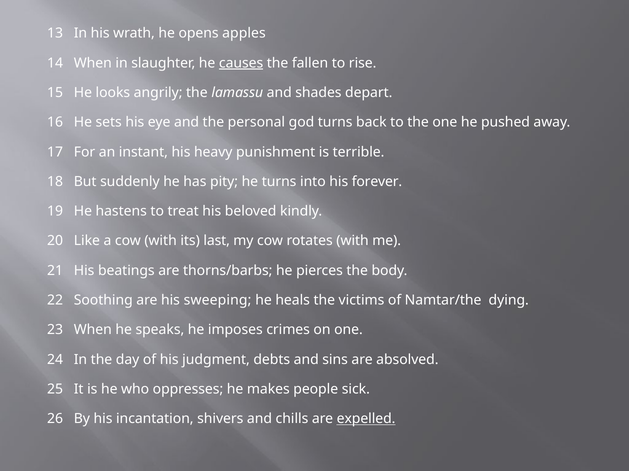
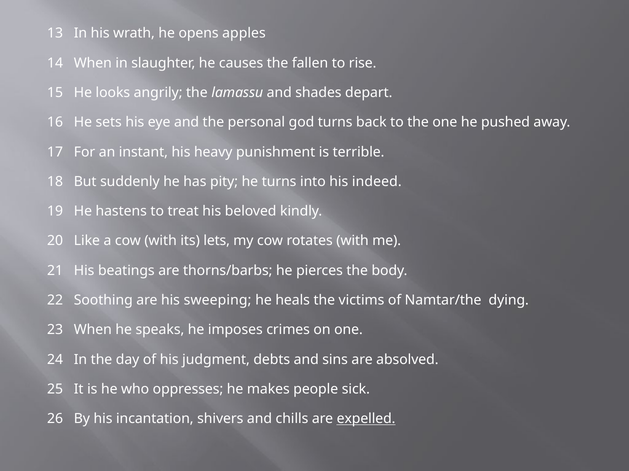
causes underline: present -> none (241, 63)
forever: forever -> indeed (377, 182)
last: last -> lets (217, 241)
